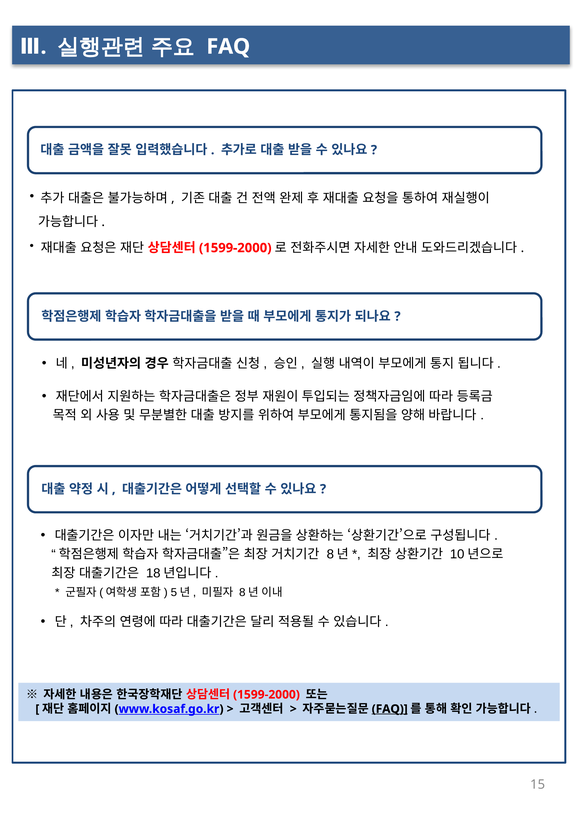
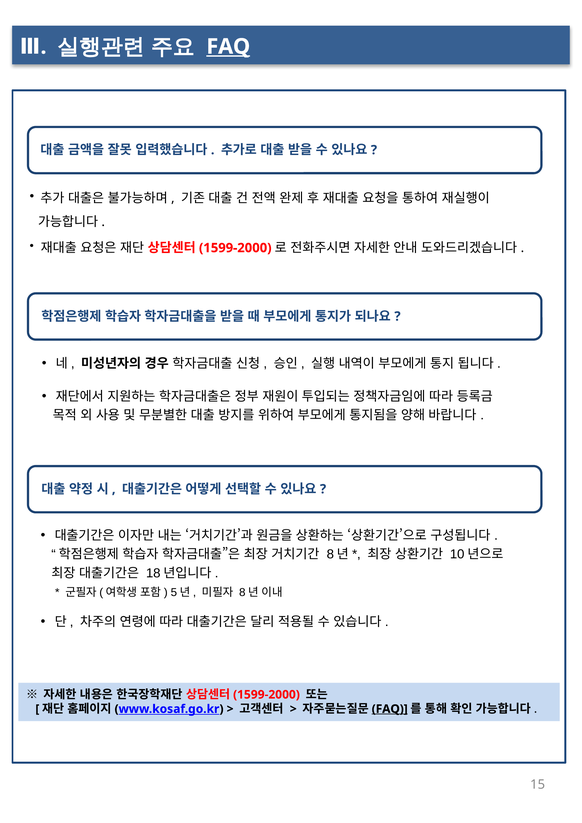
FAQ underline: none -> present (228, 47)
